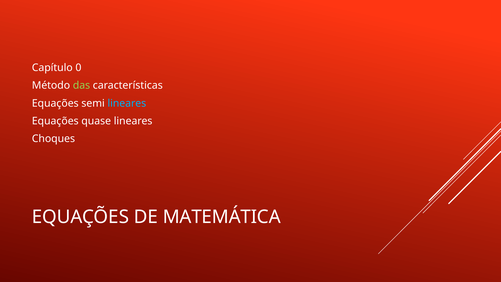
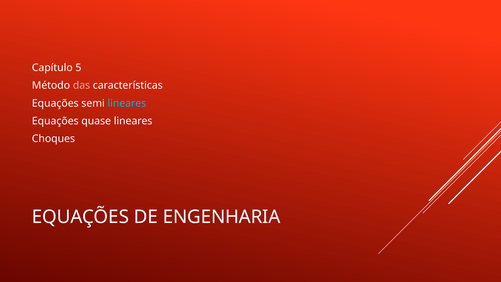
0: 0 -> 5 (78, 68)
das colour: light green -> pink (81, 85)
MATEMÁTICA: MATEMÁTICA -> ENGENHARIA (222, 217)
